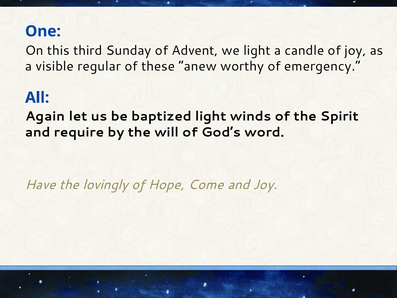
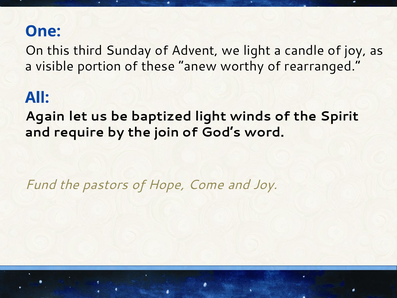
regular: regular -> portion (99, 66)
emergency: emergency -> rearranged (323, 66)
will: will -> join (167, 132)
Have: Have -> Fund (40, 185)
lovingly: lovingly -> pastors (105, 185)
